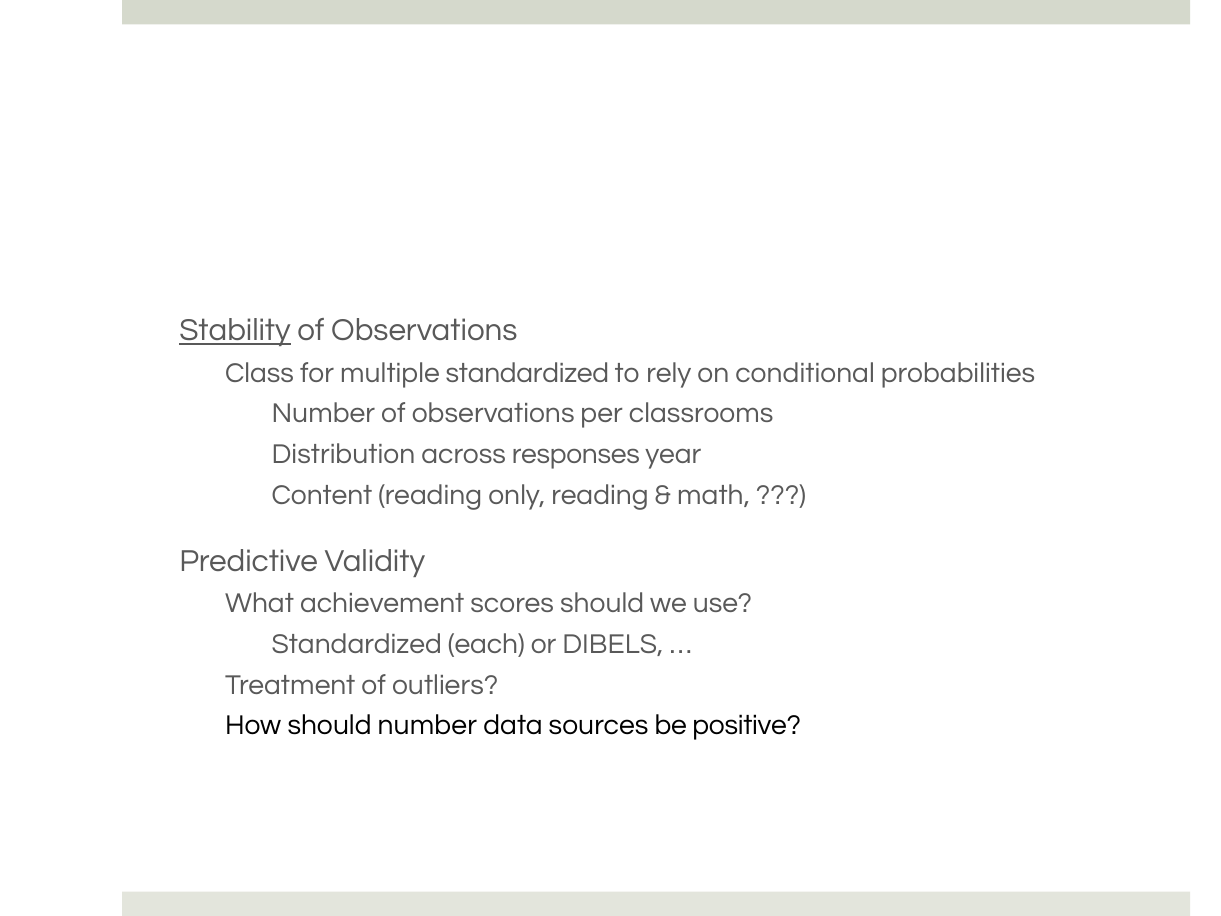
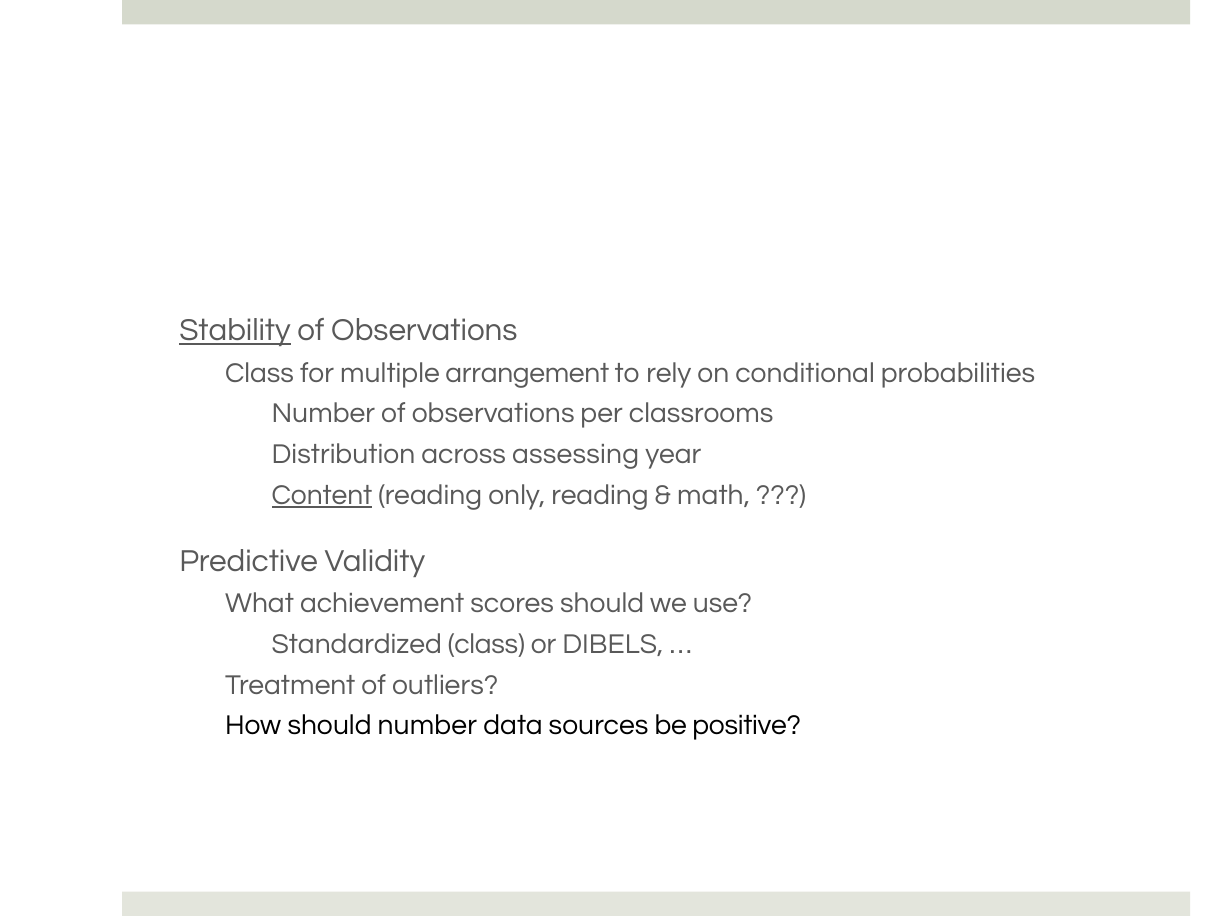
multiple standardized: standardized -> arrangement (527, 373)
responses: responses -> assessing (576, 454)
Content underline: none -> present (322, 495)
Standardized each: each -> class (486, 644)
